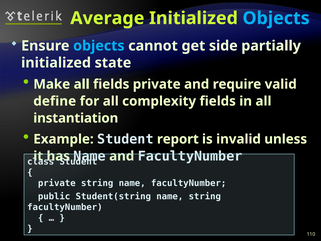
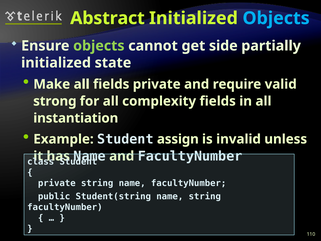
Average: Average -> Abstract (107, 18)
objects colour: light blue -> light green (99, 46)
define: define -> strong (55, 101)
report: report -> assign (178, 139)
